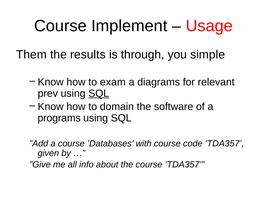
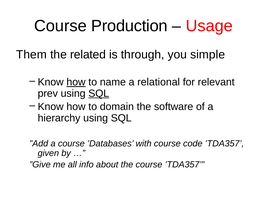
Implement: Implement -> Production (129, 26)
results: results -> related (88, 54)
how underline: none -> present (76, 82)
exam: exam -> name (113, 82)
diagrams: diagrams -> relational (159, 82)
programs: programs -> hierarchy (59, 118)
